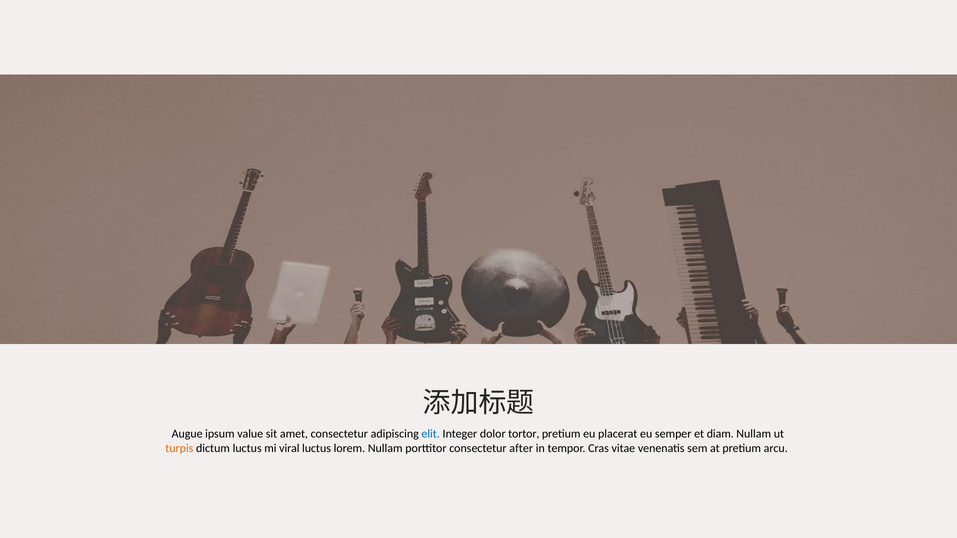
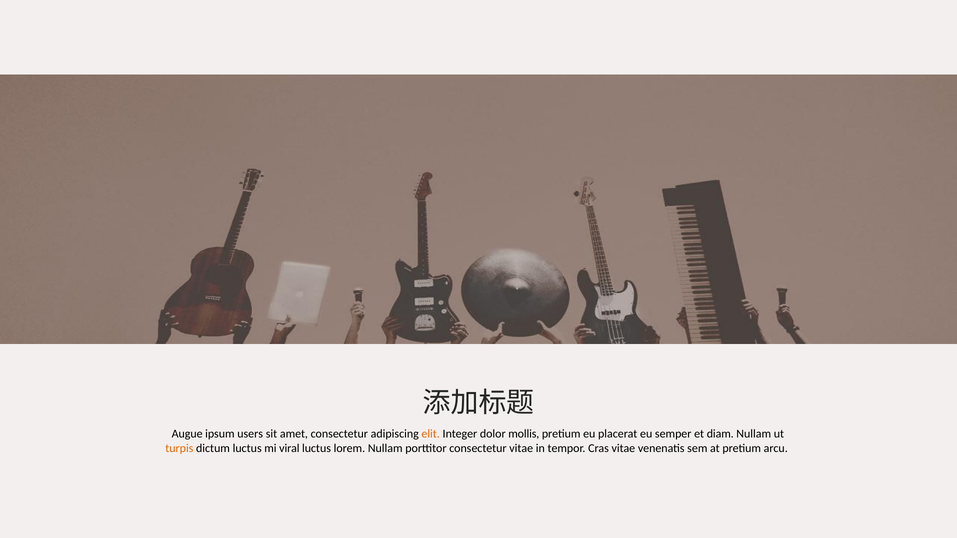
value: value -> users (250, 434)
elit colour: blue -> orange (431, 434)
tortor: tortor -> mollis (524, 434)
consectetur after: after -> vitae (521, 449)
